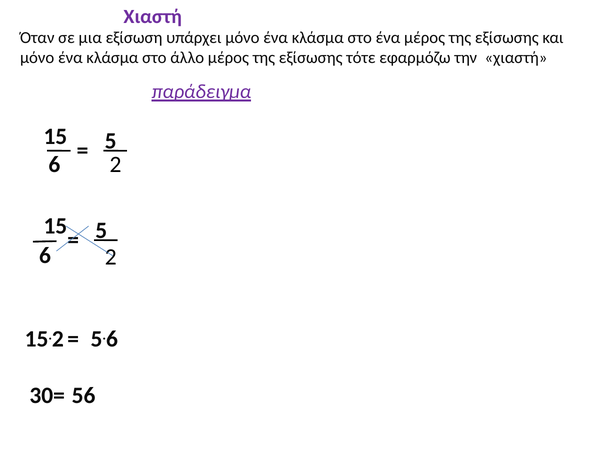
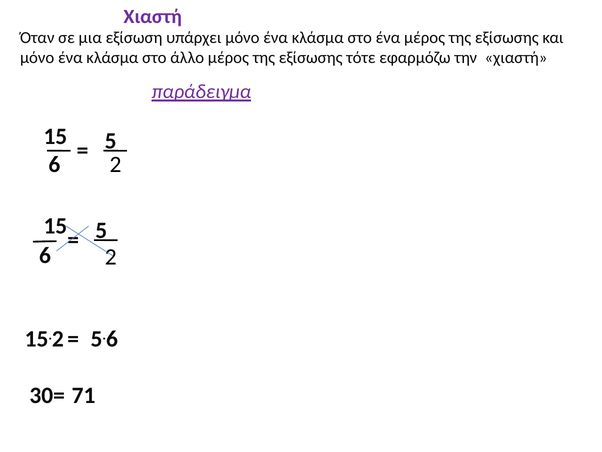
56: 56 -> 71 (84, 395)
